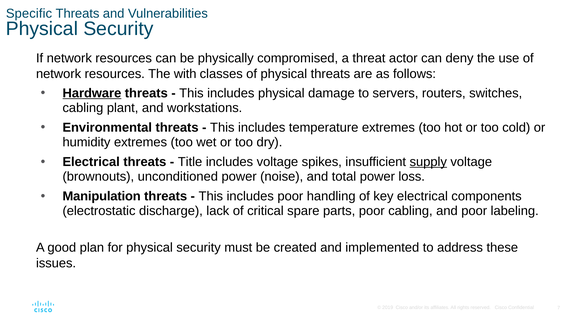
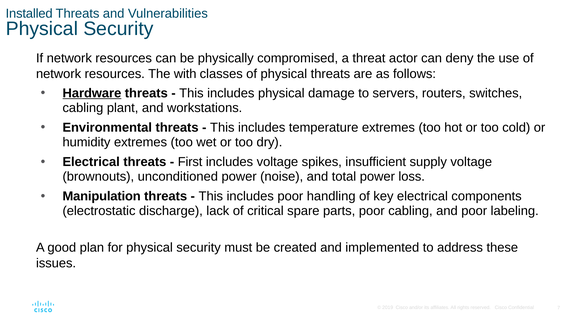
Specific: Specific -> Installed (29, 13)
Title: Title -> First (190, 162)
supply underline: present -> none (428, 162)
